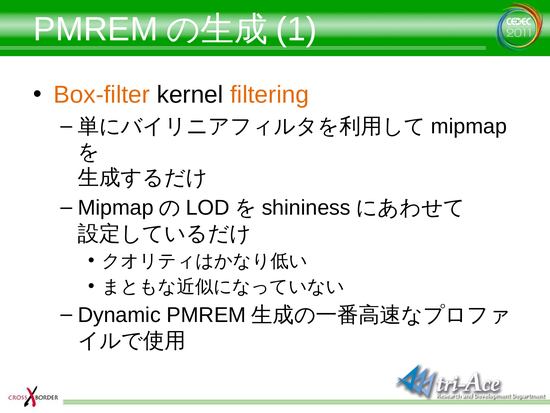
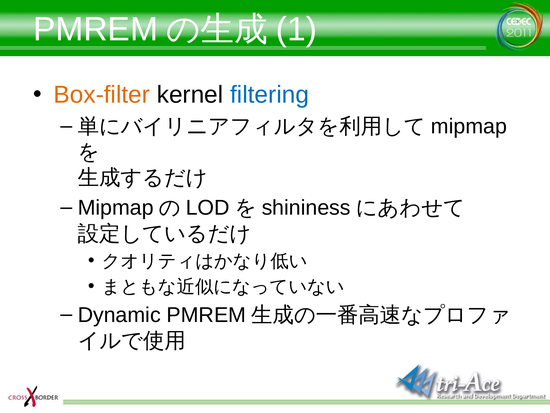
filtering colour: orange -> blue (270, 95)
